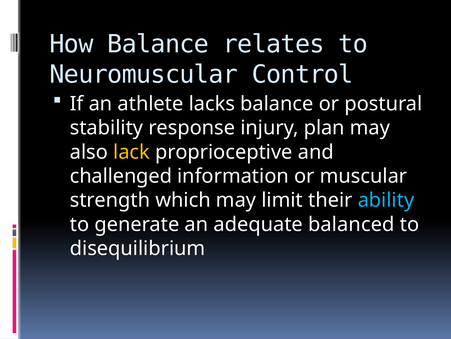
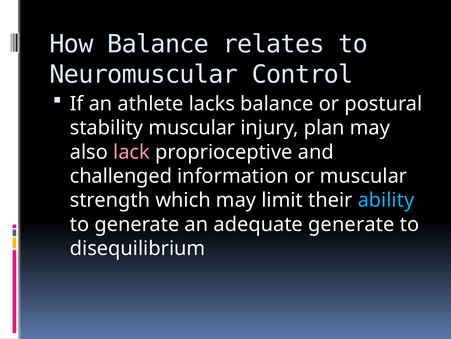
stability response: response -> muscular (192, 128)
lack colour: yellow -> pink (132, 152)
adequate balanced: balanced -> generate (351, 224)
